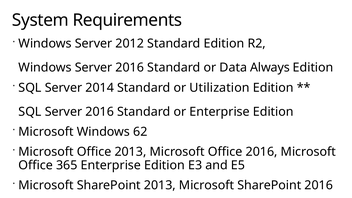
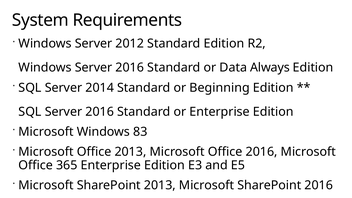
Utilization: Utilization -> Beginning (220, 88)
62: 62 -> 83 (140, 132)
